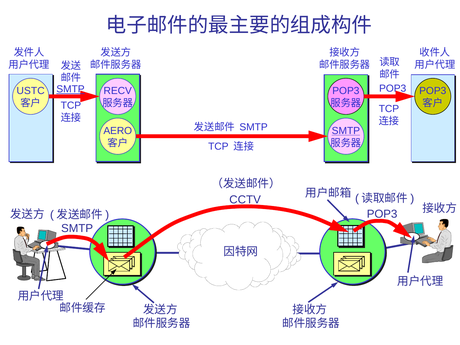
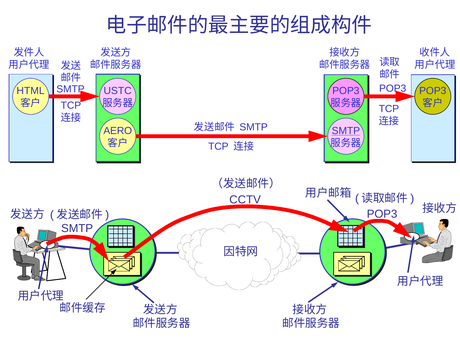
SMTP underline: present -> none (70, 89)
USTC: USTC -> HTML (31, 91)
RECV: RECV -> USTC (118, 91)
